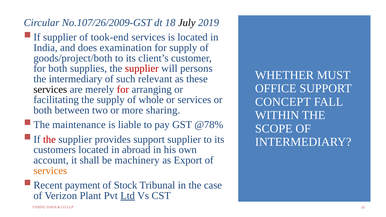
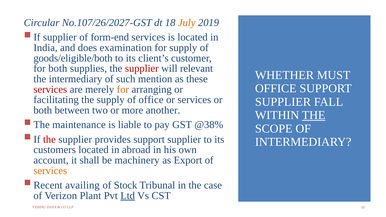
No.107/26/2009-GST: No.107/26/2009-GST -> No.107/26/2027-GST (107, 23)
July colour: black -> orange (187, 23)
took-end: took-end -> form-end (110, 37)
goods/project/both: goods/project/both -> goods/eligible/both (73, 58)
persons: persons -> relevant (196, 69)
relevant: relevant -> mention (155, 79)
services colour: black -> red (50, 89)
for colour: red -> orange (123, 89)
of whole: whole -> office (151, 100)
CONCEPT: CONCEPT -> SUPPLIER (283, 102)
sharing: sharing -> another (163, 110)
THE underline: none -> present (314, 115)
@78%: @78% -> @38% (209, 125)
payment: payment -> availing (82, 185)
